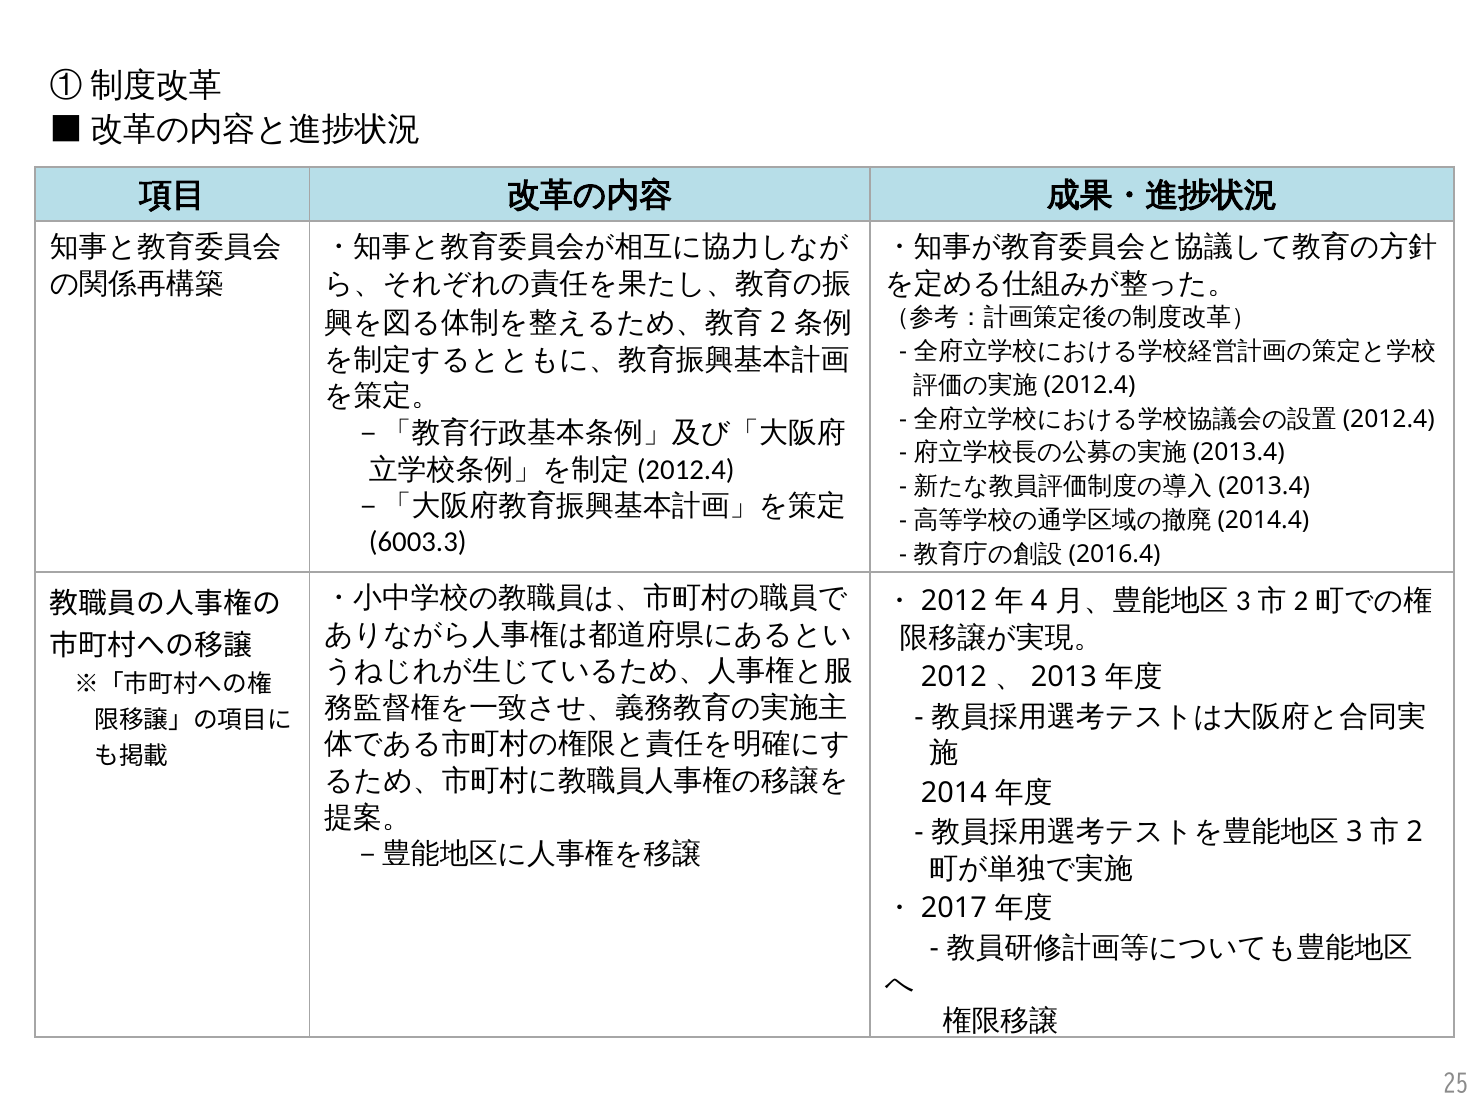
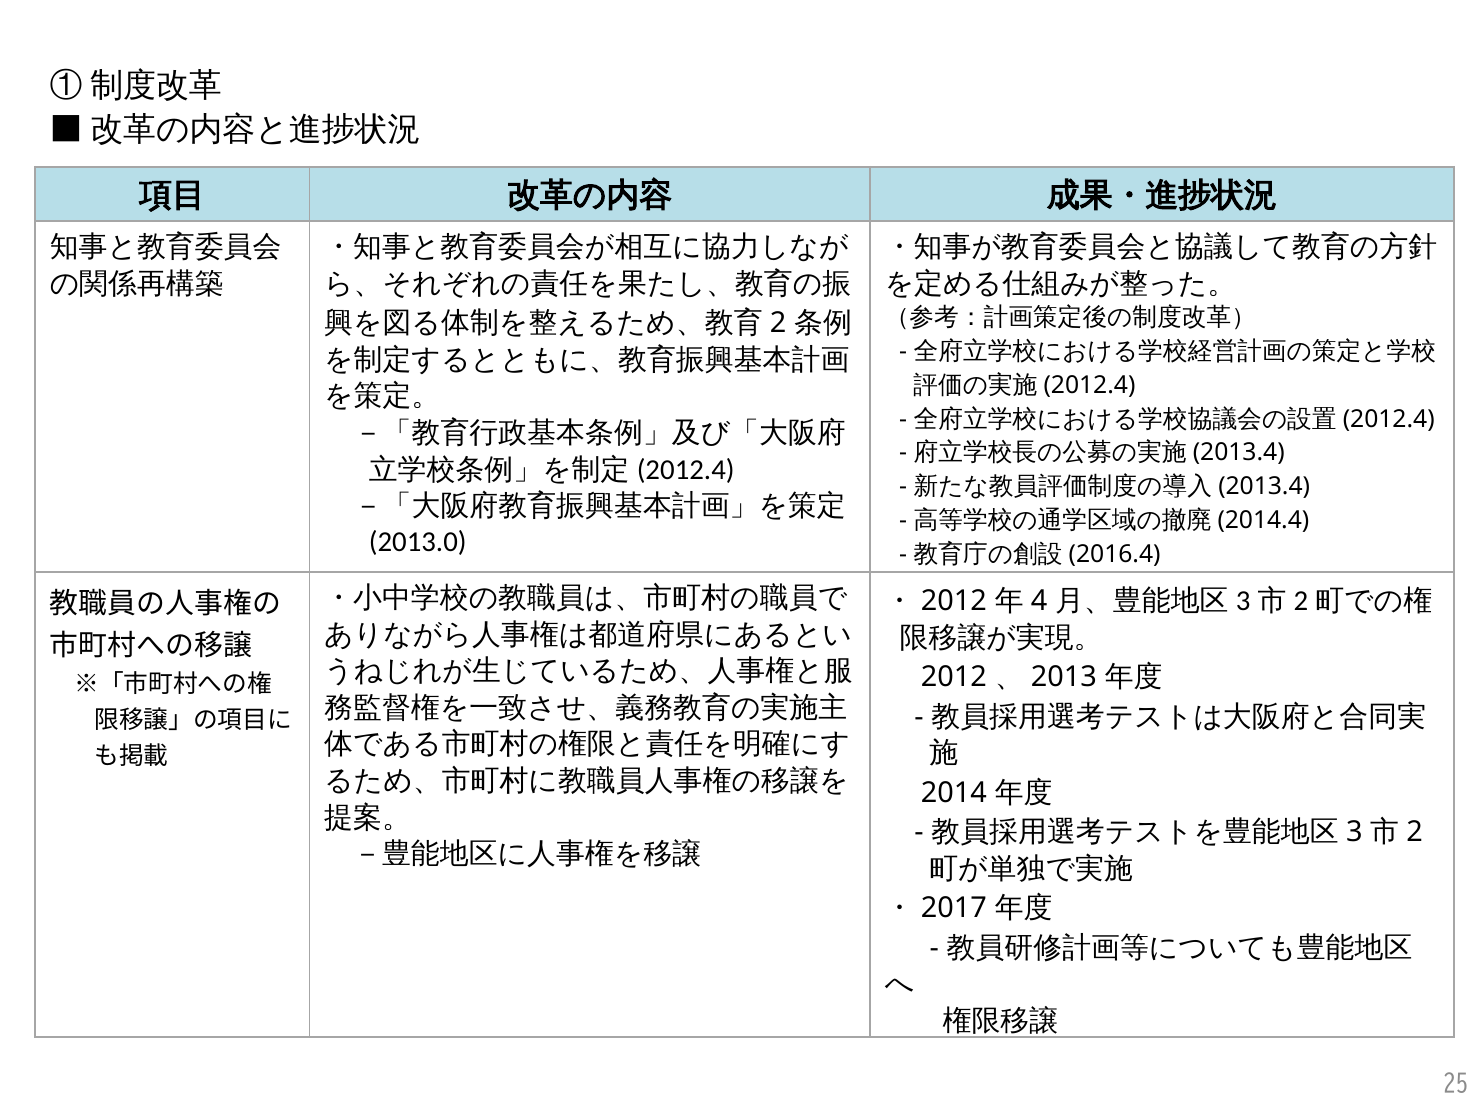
6003.3: 6003.3 -> 2013.0 (418, 542)
